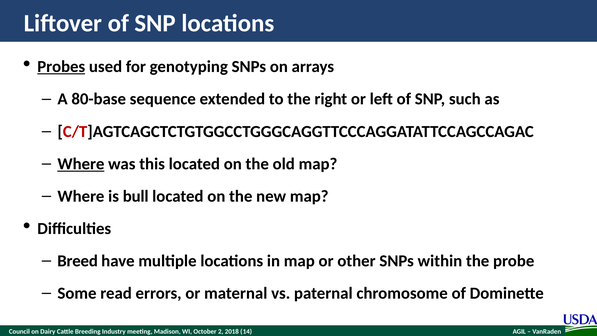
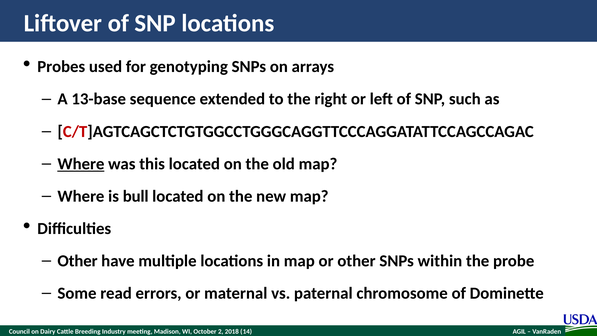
Probes underline: present -> none (61, 67)
80-base: 80-base -> 13-base (99, 99)
Breed: Breed -> Other (78, 261)
